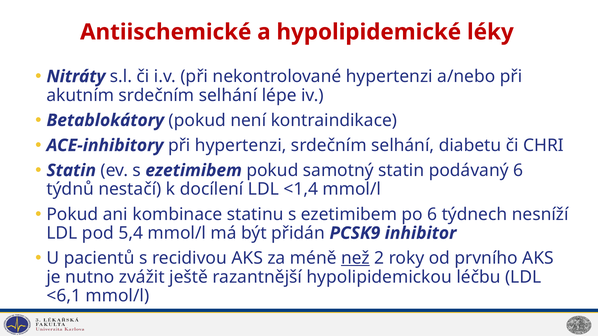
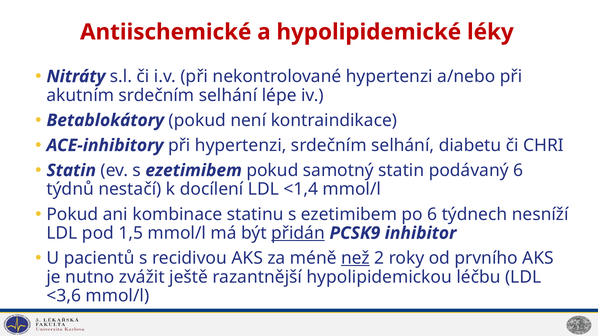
5,4: 5,4 -> 1,5 (131, 233)
přidán underline: none -> present (298, 233)
<6,1: <6,1 -> <3,6 (64, 296)
